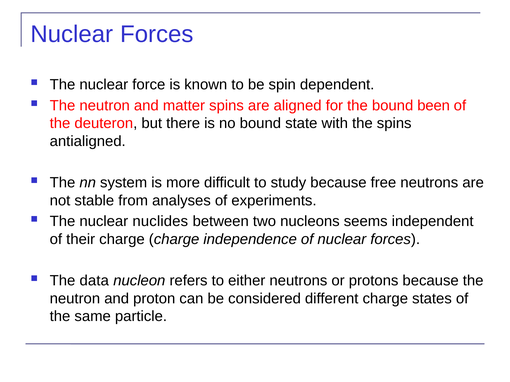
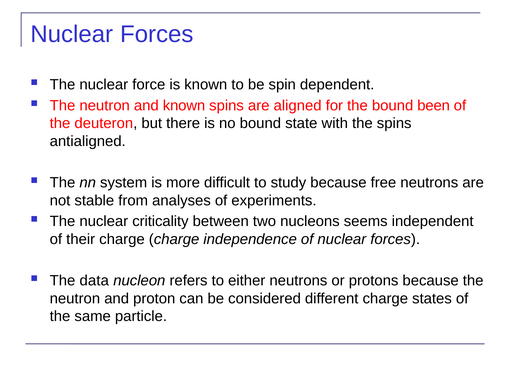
and matter: matter -> known (184, 106)
nuclides: nuclides -> criticality (160, 222)
